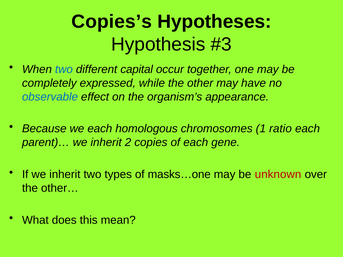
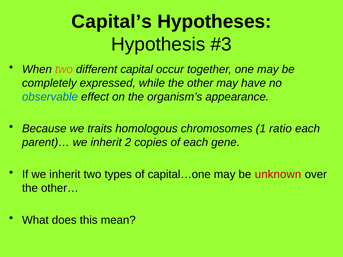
Copies’s: Copies’s -> Capital’s (112, 22)
two colour: blue -> orange (64, 69)
we each: each -> traits (100, 129)
masks…one: masks…one -> capital…one (179, 175)
